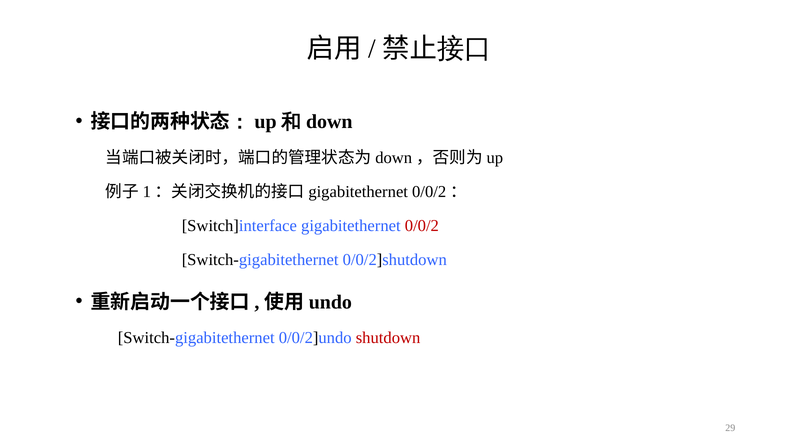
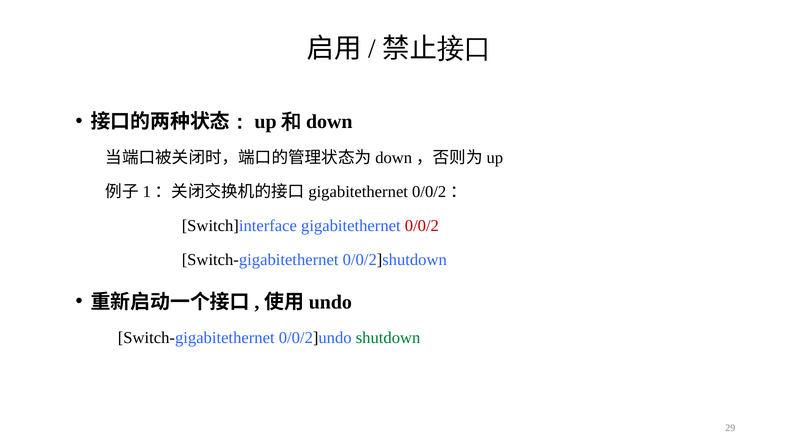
shutdown colour: red -> green (388, 338)
